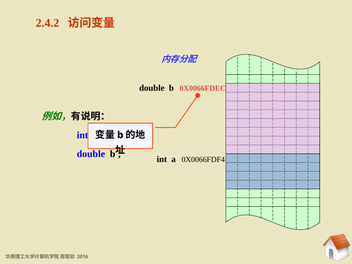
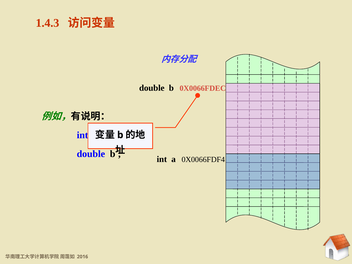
2.4.2: 2.4.2 -> 1.4.3 (47, 23)
